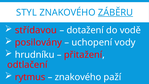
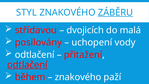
dotažení: dotažení -> dvojicích (85, 30)
vodě: vodě -> malá (130, 30)
hrudníku: hrudníku -> odtlačení (35, 55)
odtlačení underline: none -> present (27, 65)
rytmus: rytmus -> během (30, 77)
